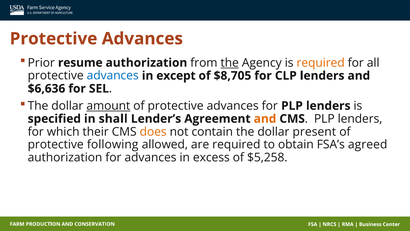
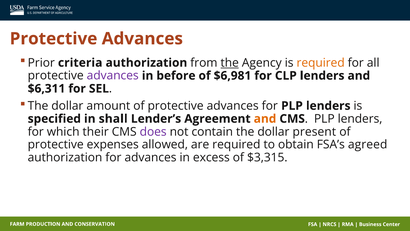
resume: resume -> criteria (80, 63)
advances colour: blue -> purple (113, 76)
except: except -> before (176, 76)
$8,705: $8,705 -> $6,981 (232, 76)
$6,636: $6,636 -> $6,311 (46, 88)
amount underline: present -> none (108, 106)
does colour: orange -> purple (153, 132)
following: following -> expenses (113, 144)
$5,258: $5,258 -> $3,315 (267, 157)
